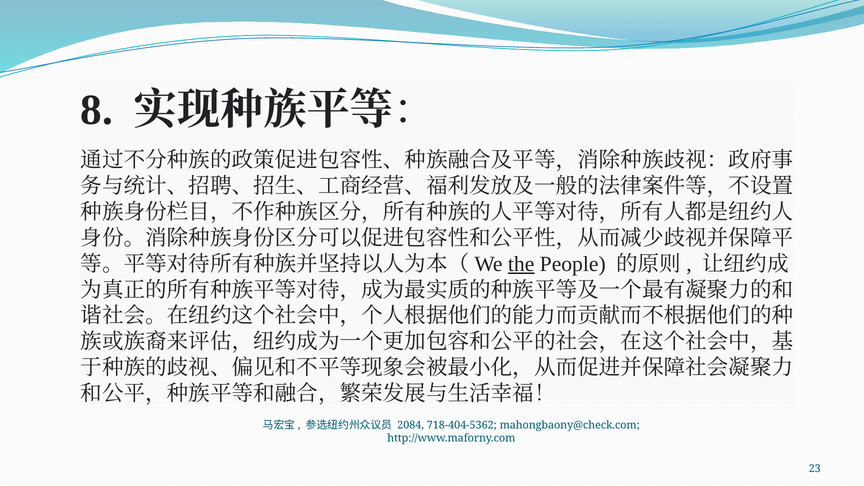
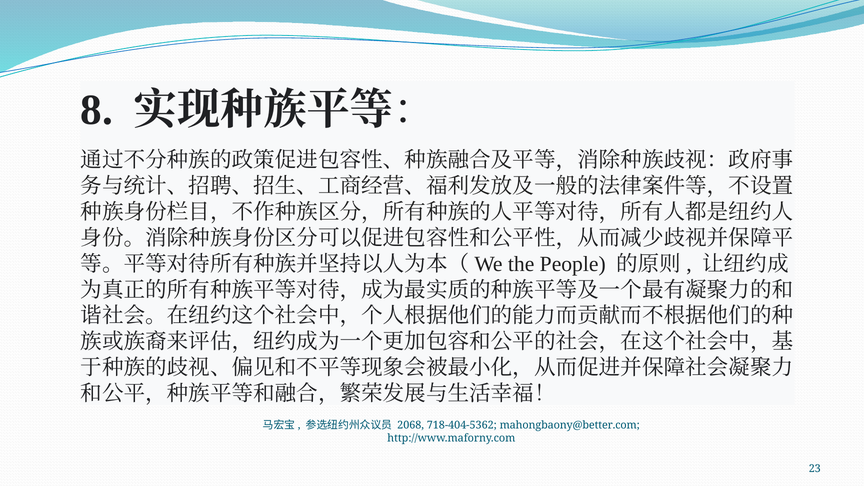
the underline: present -> none (521, 264)
2084: 2084 -> 2068 (411, 425)
mahongbaony@check.com: mahongbaony@check.com -> mahongbaony@better.com (570, 425)
